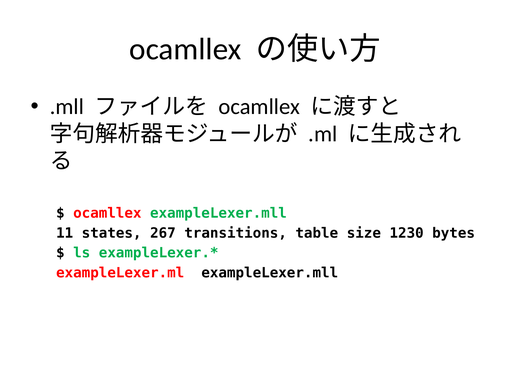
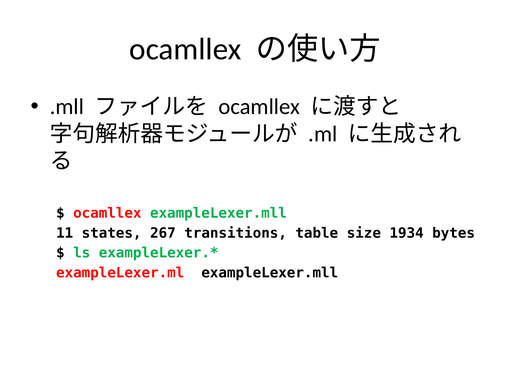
1230: 1230 -> 1934 (407, 233)
